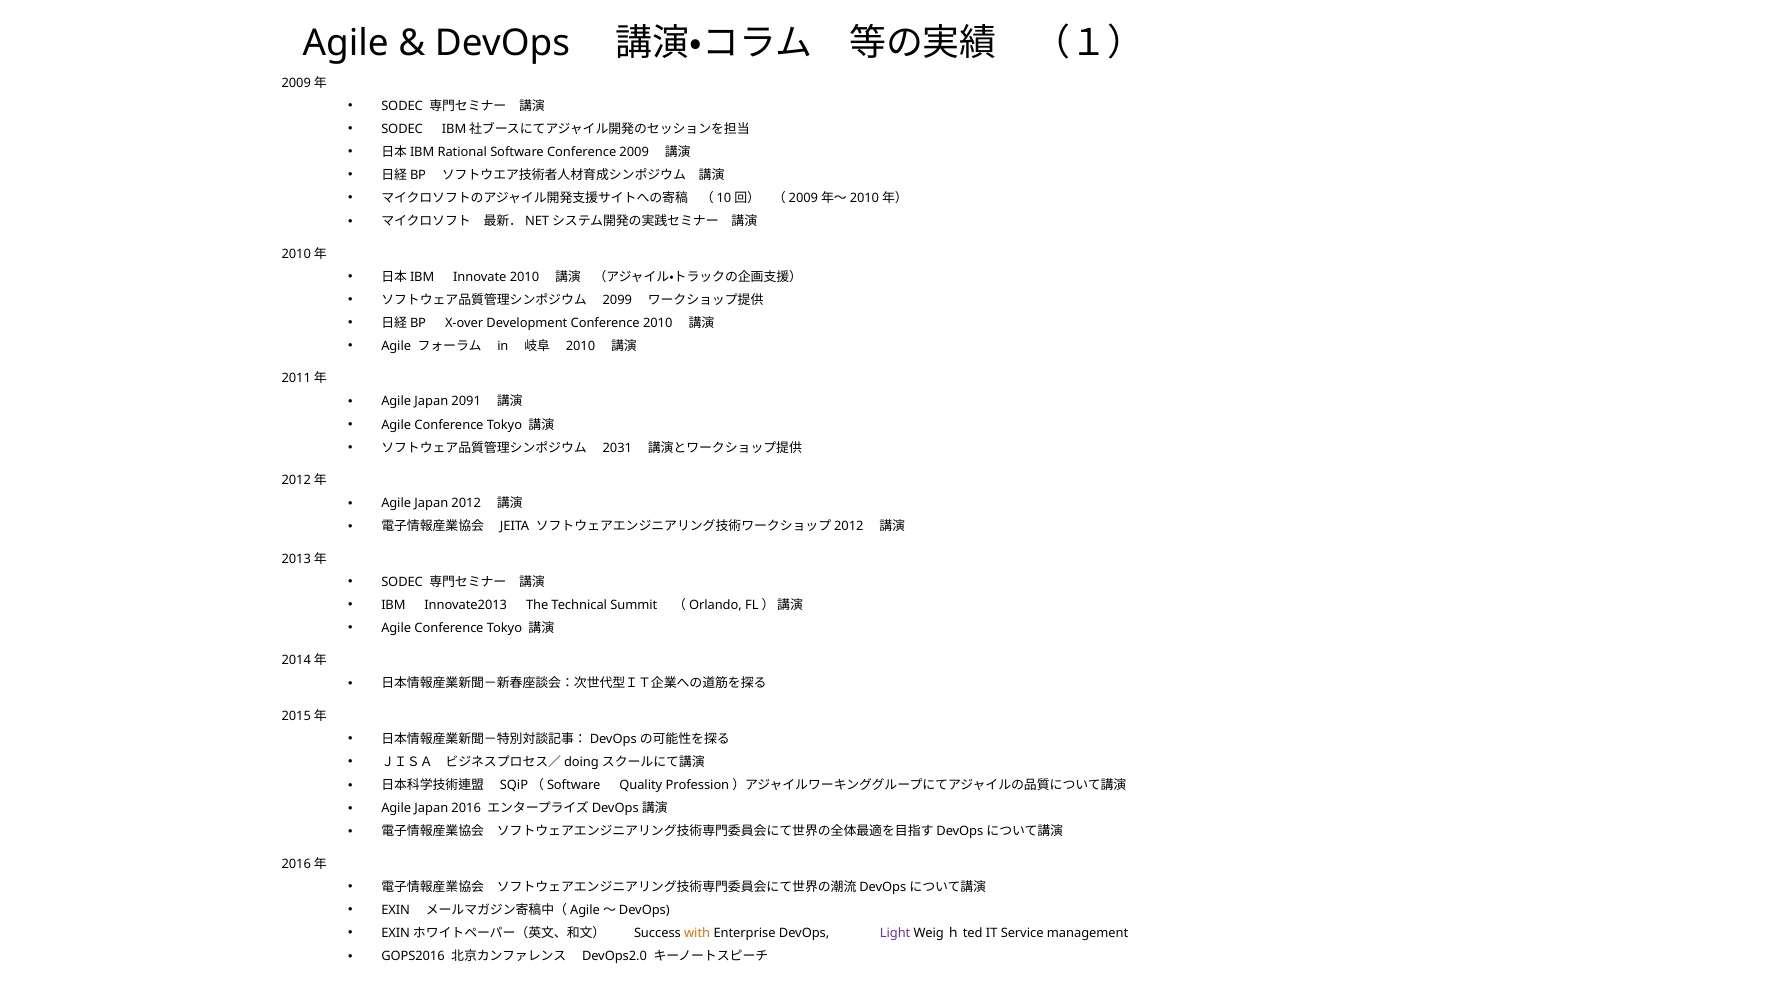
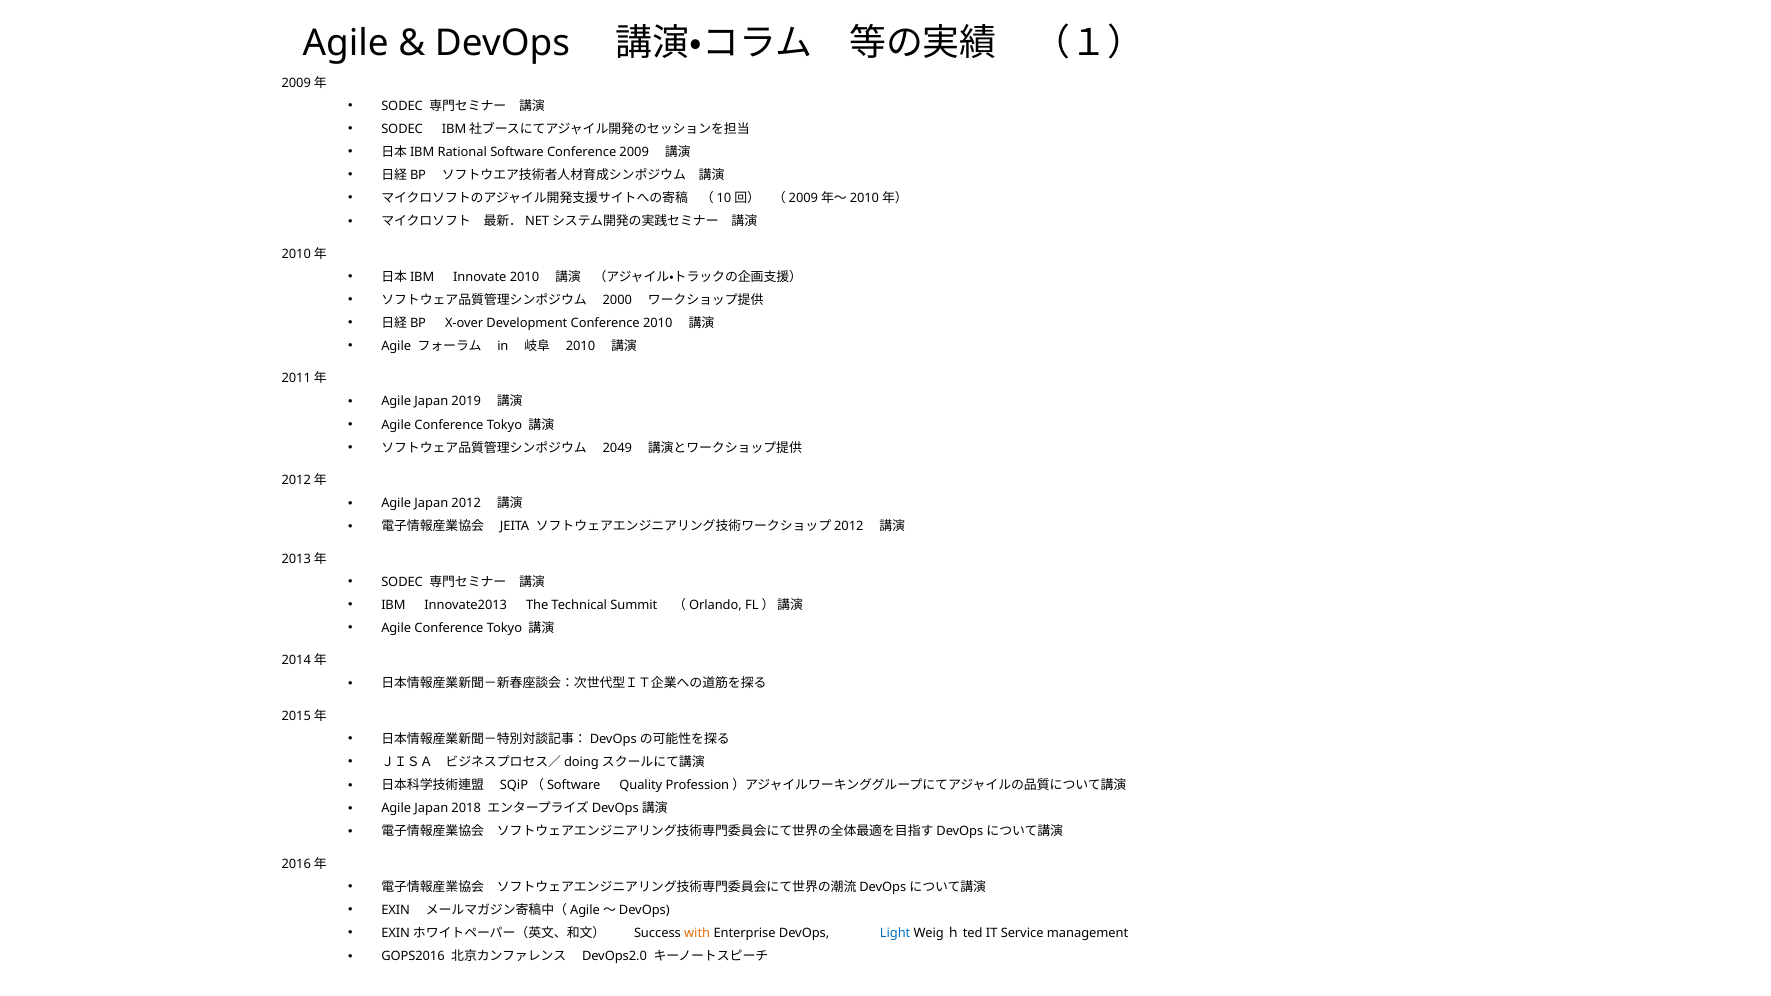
2099: 2099 -> 2000 (617, 300)
2091: 2091 -> 2019 (466, 402)
2031: 2031 -> 2049 (617, 448)
2016: 2016 -> 2018 (466, 809)
Light colour: purple -> blue (895, 933)
